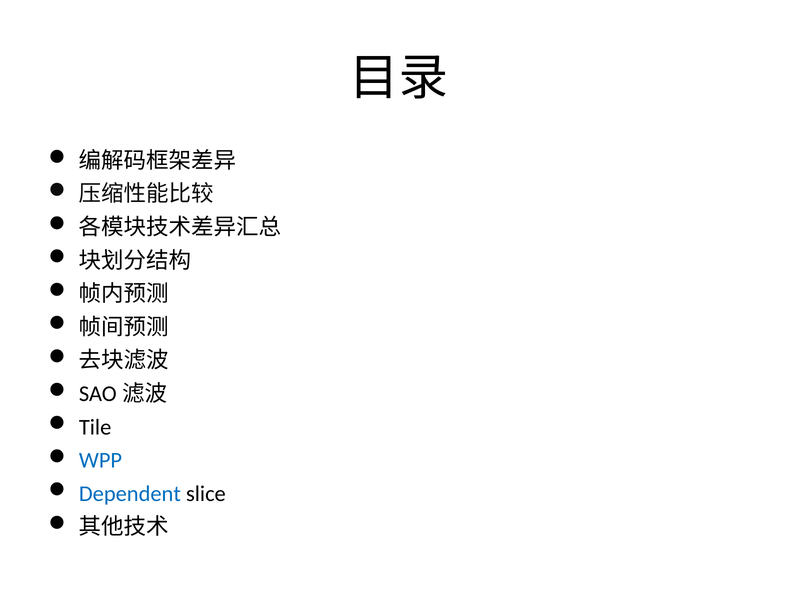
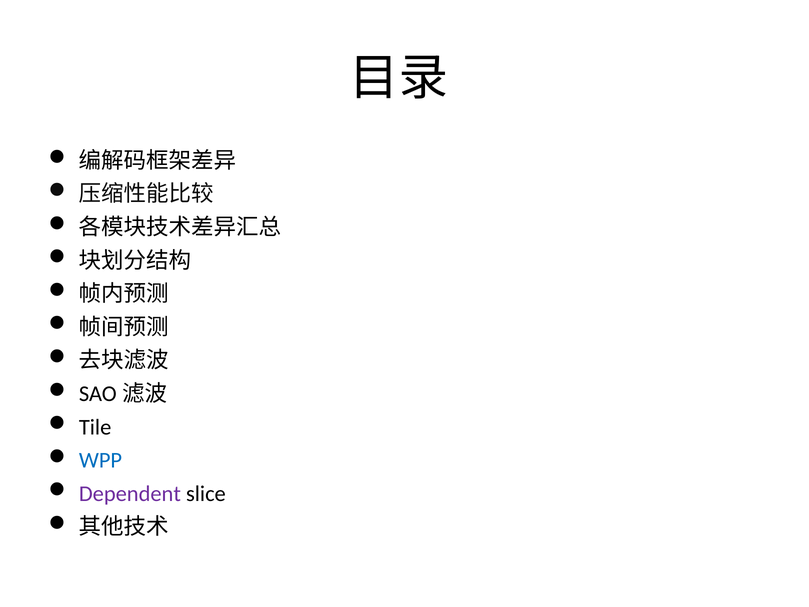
Dependent colour: blue -> purple (130, 494)
